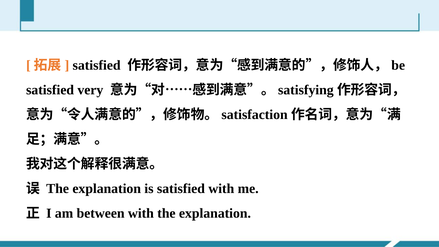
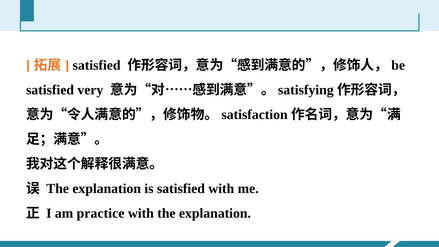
between: between -> practice (101, 213)
